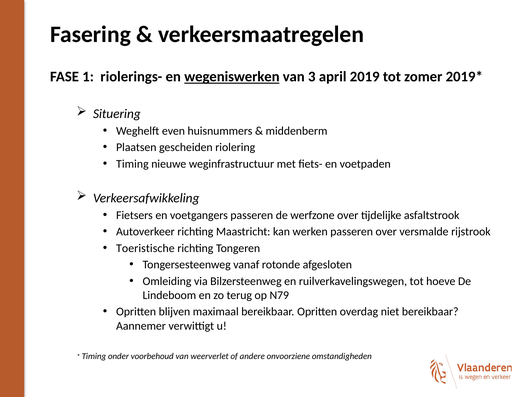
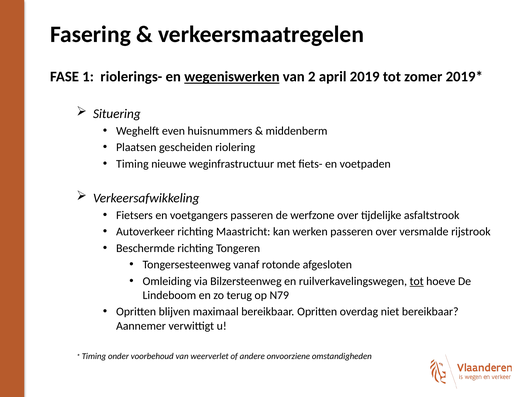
3: 3 -> 2 (312, 77)
Toeristische: Toeristische -> Beschermde (145, 248)
tot underline: none -> present (417, 281)
